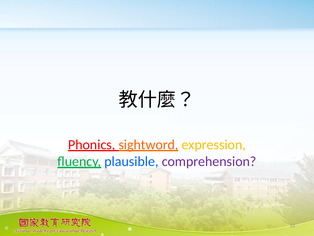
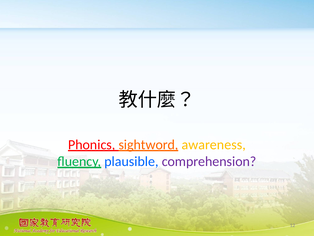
expression: expression -> awareness (214, 144)
